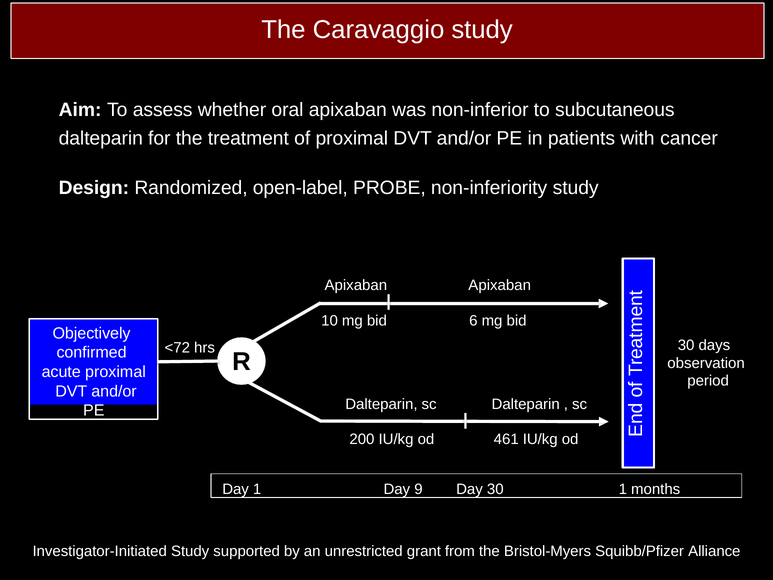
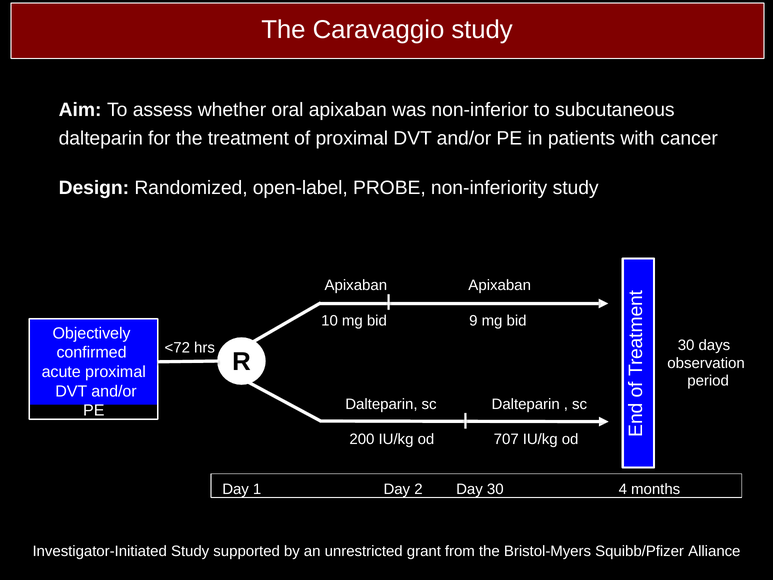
6: 6 -> 9 (473, 321)
461: 461 -> 707 (506, 439)
9: 9 -> 2 (418, 489)
30 1: 1 -> 4 (623, 489)
